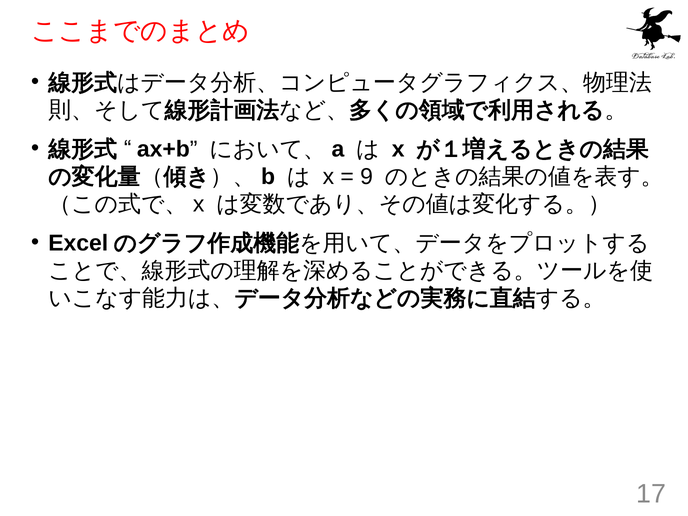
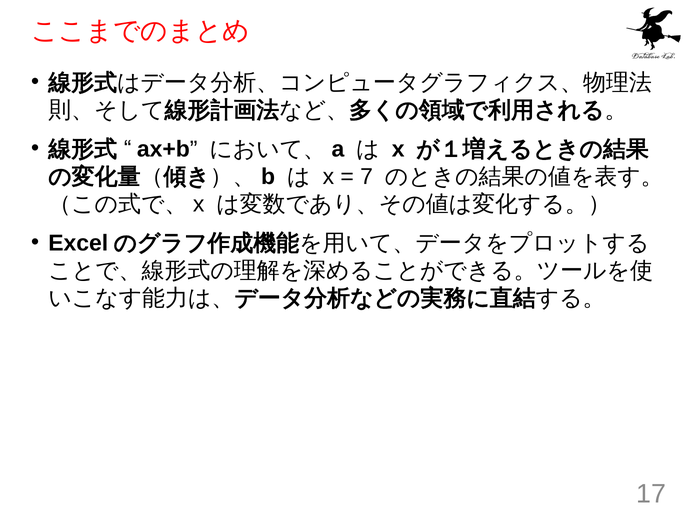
9: 9 -> 7 (367, 177)
